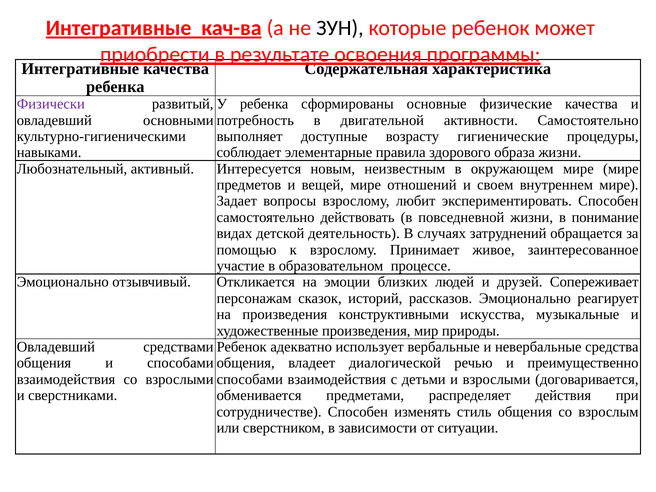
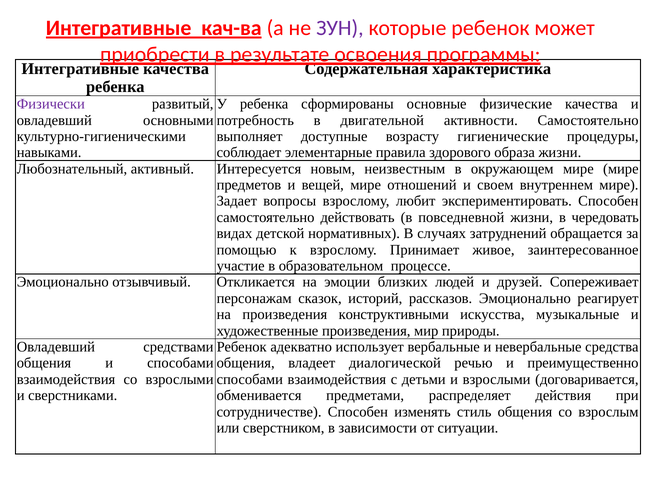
ЗУН colour: black -> purple (340, 28)
понимание: понимание -> чередовать (605, 217)
деятельность: деятельность -> нормативных (354, 234)
